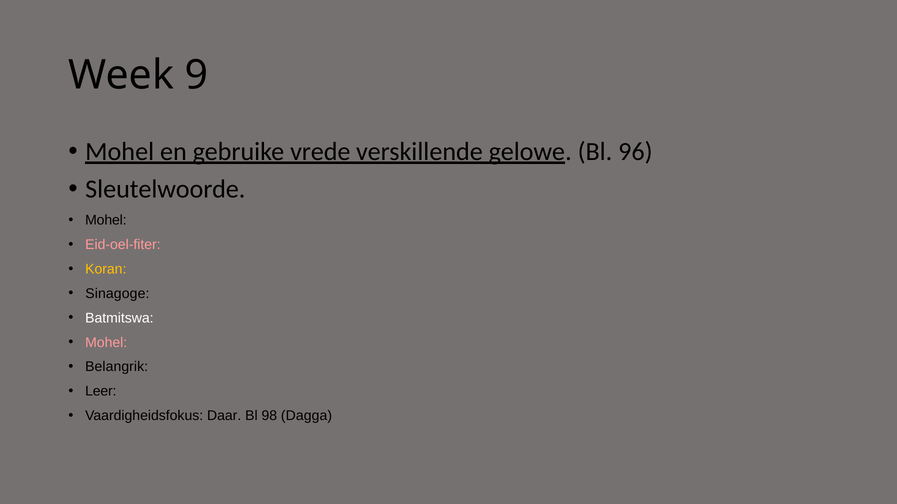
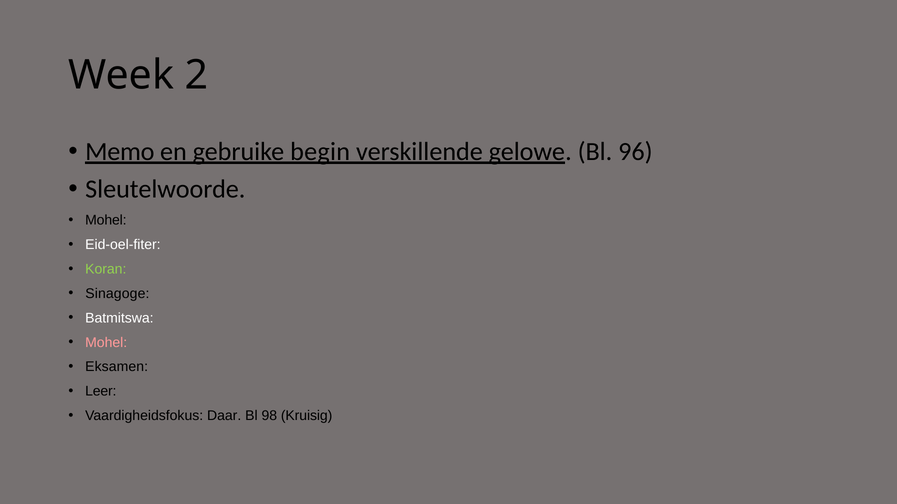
9: 9 -> 2 (197, 75)
Mohel: Mohel -> Memo (120, 152)
vrede: vrede -> begin (320, 152)
Eid-oel-fiter colour: pink -> white (123, 245)
Koran colour: yellow -> light green (106, 269)
Belangrik: Belangrik -> Eksamen (117, 367)
Dagga: Dagga -> Kruisig (307, 416)
